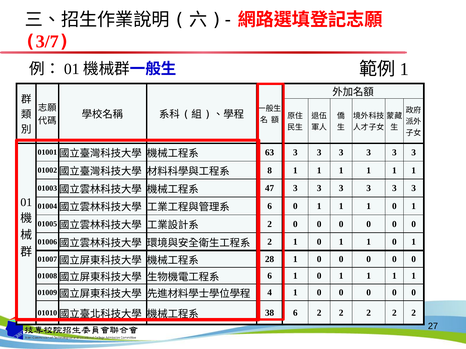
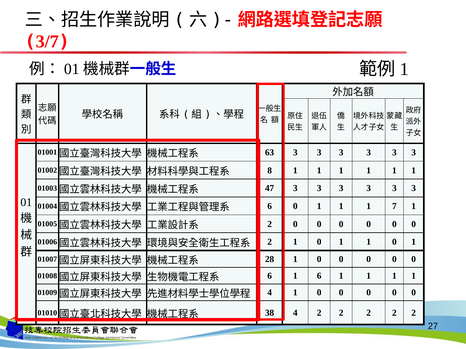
1 1 1 0: 0 -> 7 (394, 206)
6 1 0: 0 -> 6 (319, 276)
38 6: 6 -> 4 (295, 313)
